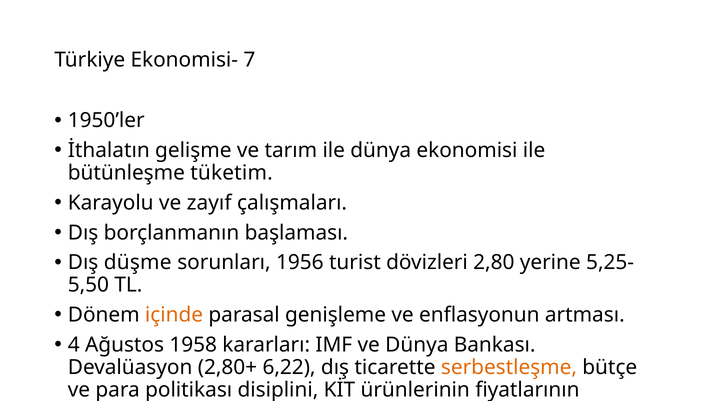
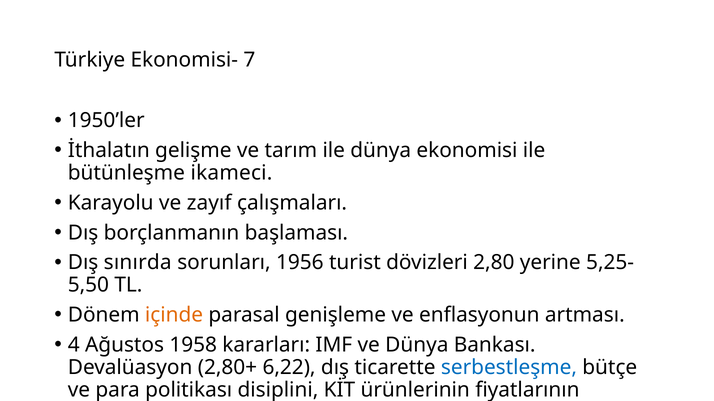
tüketim: tüketim -> ikameci (231, 173)
düşme: düşme -> sınırda (138, 263)
serbestleşme colour: orange -> blue (509, 368)
